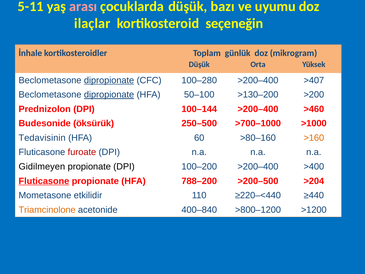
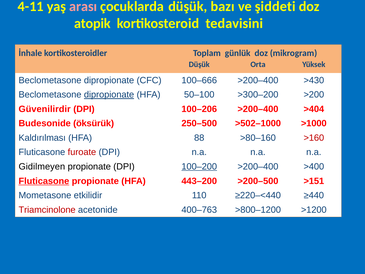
5-11: 5-11 -> 4-11 (31, 6)
uyumu: uyumu -> şiddeti (275, 6)
ilaçlar: ilaçlar -> atopik (92, 23)
seçeneğin: seçeneğin -> tedavisini (234, 23)
dipropionate underline: present -> none (109, 80)
100–280: 100–280 -> 100–666 (199, 80)
>407: >407 -> >430 (314, 80)
>130–200: >130–200 -> >300–200 (258, 95)
Prednizolon: Prednizolon -> Güvenilirdir (45, 109)
100–144: 100–144 -> 100–206 (199, 109)
>460: >460 -> >404 (314, 109)
>700–1000: >700–1000 -> >502–1000 (258, 123)
Tedavisinin: Tedavisinin -> Kaldırılması (42, 138)
60: 60 -> 88 (199, 138)
>160 colour: orange -> red (314, 138)
100–200 underline: none -> present (199, 166)
788–200: 788–200 -> 443–200 (199, 181)
>204: >204 -> >151 (314, 181)
Triamcinolone colour: orange -> red (47, 210)
400–840: 400–840 -> 400–763 (199, 210)
